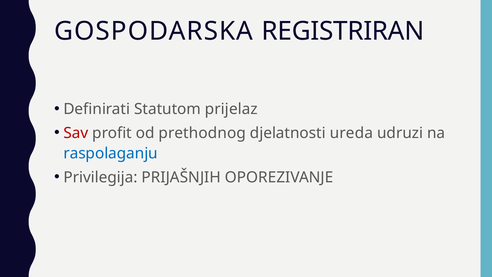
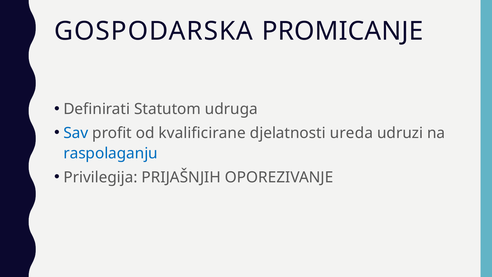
REGISTRIRAN: REGISTRIRAN -> PROMICANJE (343, 31)
prijelaz: prijelaz -> udruga (231, 109)
Sav colour: red -> blue (76, 133)
prethodnog: prethodnog -> kvalificirane (202, 133)
